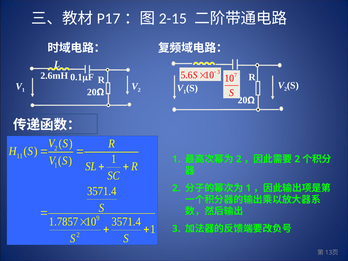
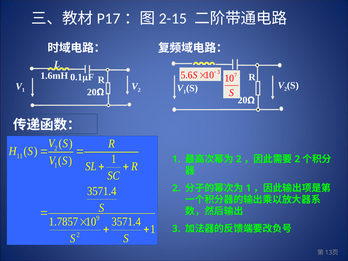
2.6mH: 2.6mH -> 1.6mH (54, 76)
